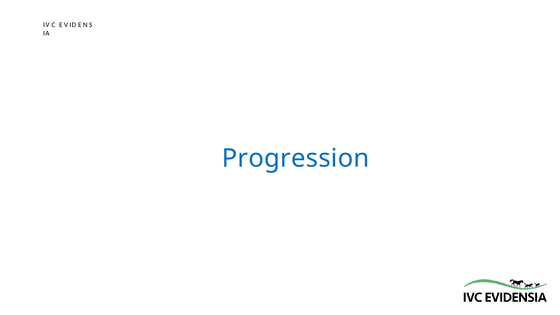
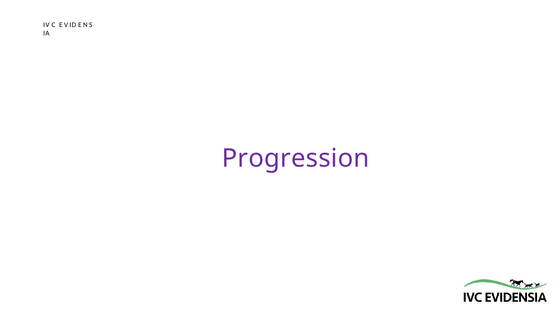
Progression colour: blue -> purple (296, 158)
